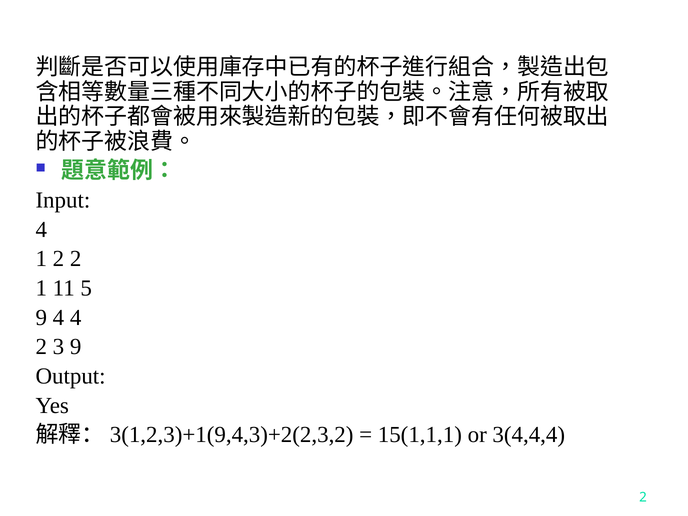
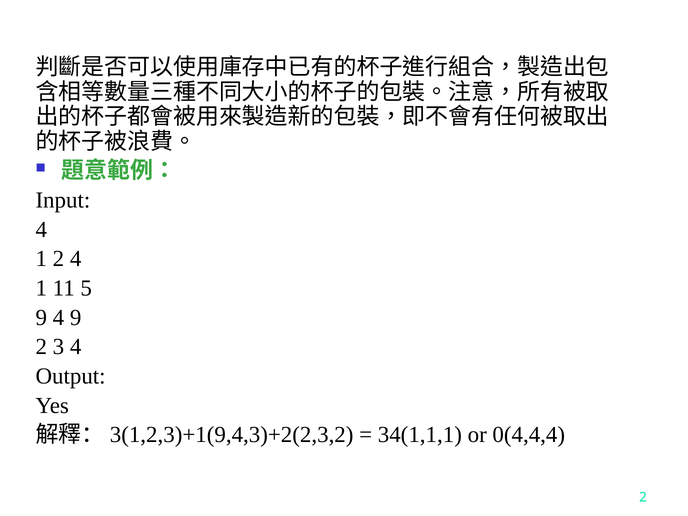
2 2: 2 -> 4 (76, 259)
4 4: 4 -> 9 (76, 318)
3 9: 9 -> 4 (76, 347)
15(1,1,1: 15(1,1,1 -> 34(1,1,1 (420, 435)
3(4,4,4: 3(4,4,4 -> 0(4,4,4 (529, 435)
